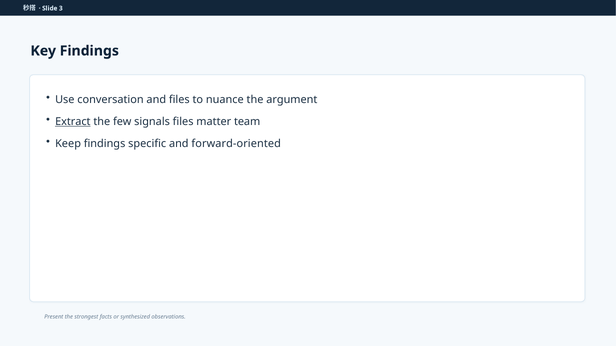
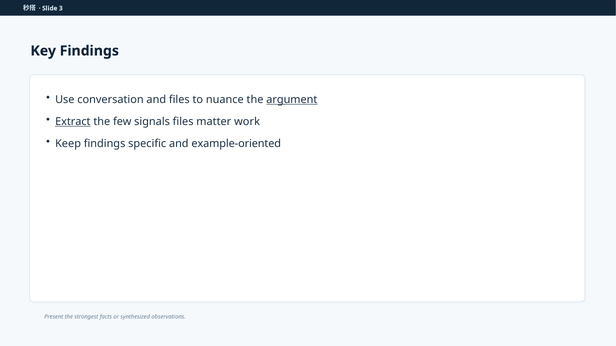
argument underline: none -> present (292, 100)
team: team -> work (247, 122)
forward-oriented: forward-oriented -> example-oriented (236, 144)
